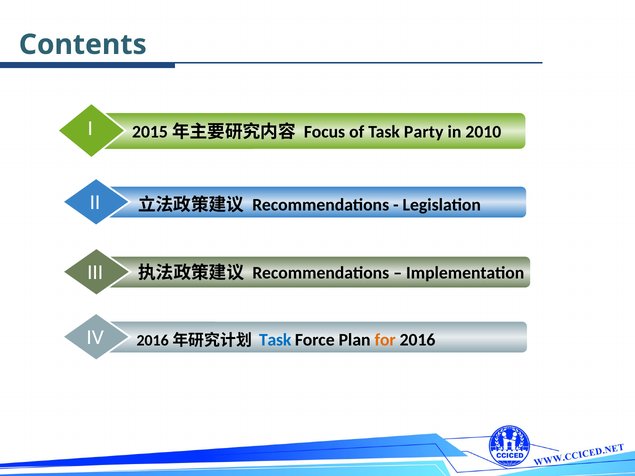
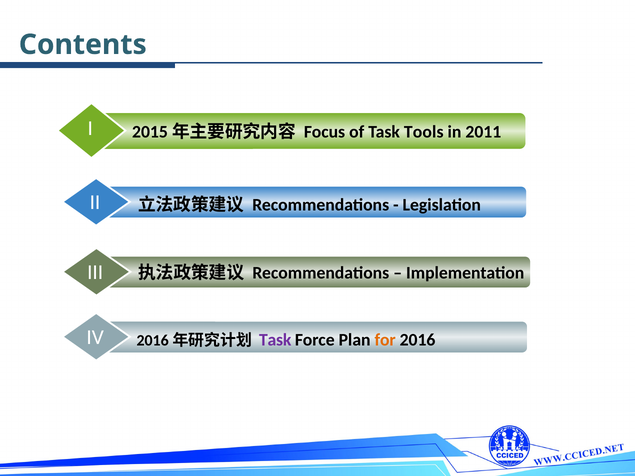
Party: Party -> Tools (424, 132)
2010: 2010 -> 2011 (483, 132)
Task colour: blue -> purple (275, 340)
